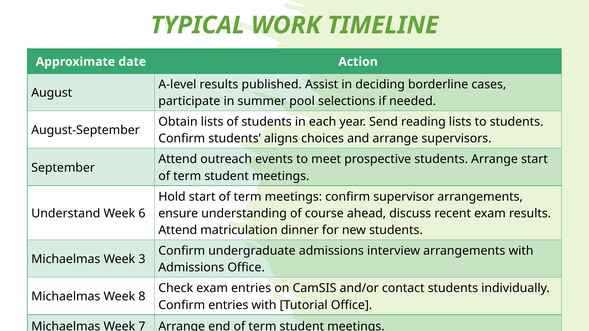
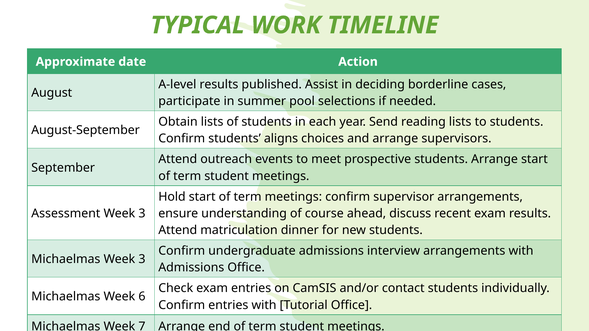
Understand: Understand -> Assessment (66, 214)
6: 6 -> 3 (142, 214)
8: 8 -> 6 (142, 297)
